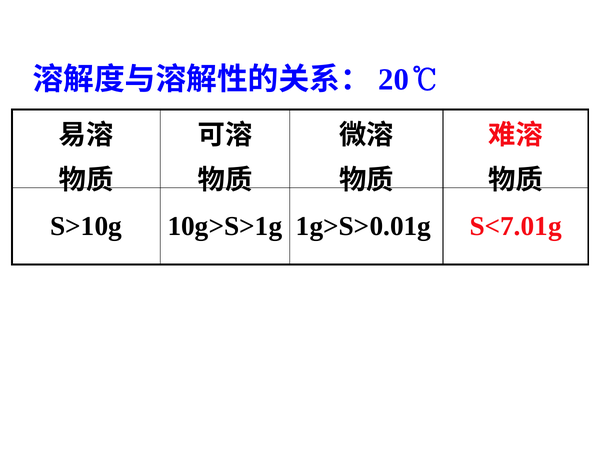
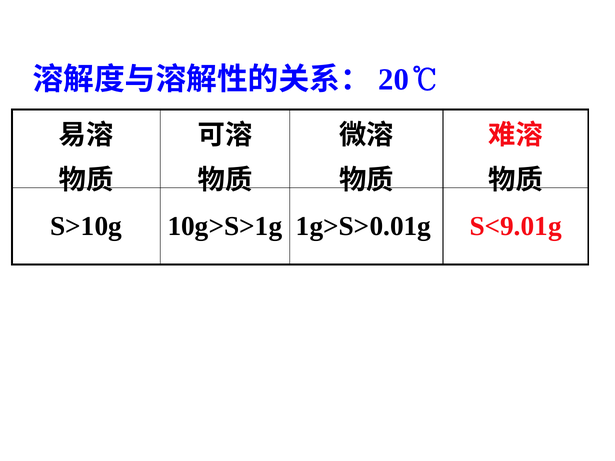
S<7.01g: S<7.01g -> S<9.01g (516, 226)
